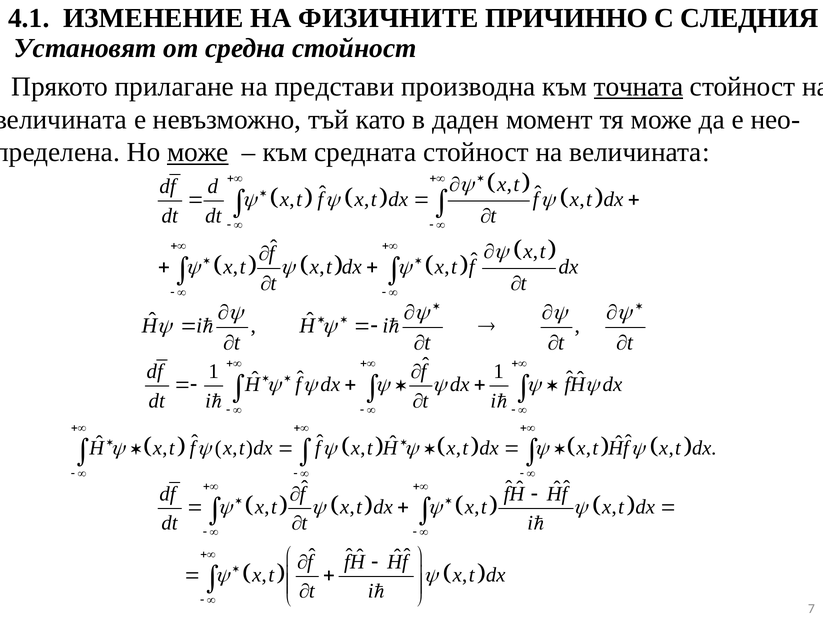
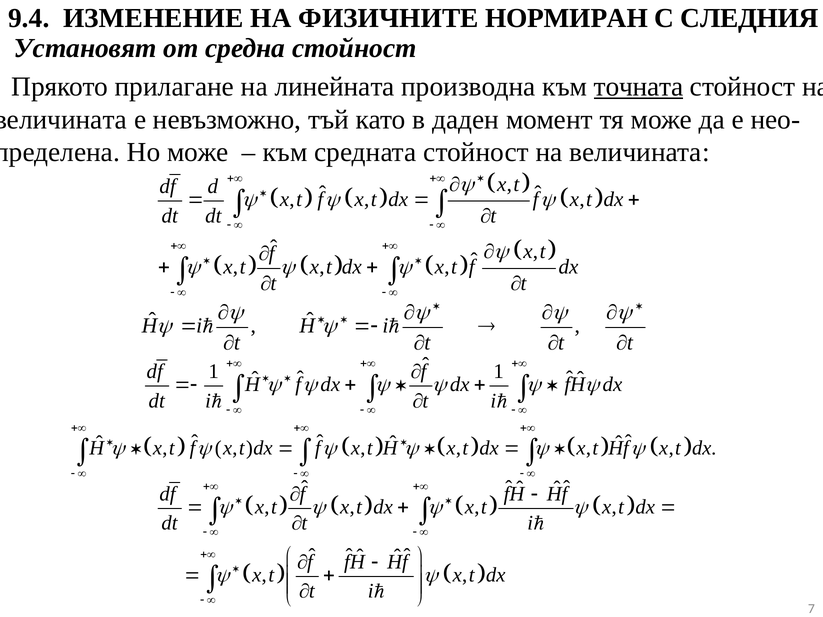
4.1: 4.1 -> 9.4 (29, 18)
ПРИЧИННО: ПРИЧИННО -> НОРМИРАН (567, 18)
представи: представи -> линейната (335, 87)
може underline: present -> none (198, 152)
